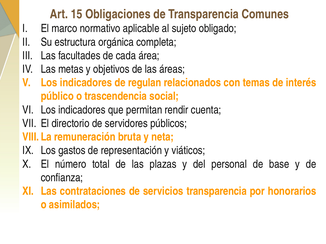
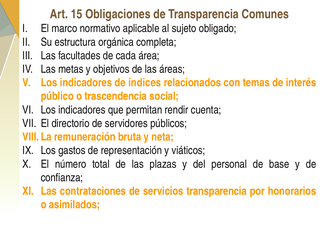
regulan: regulan -> índices (145, 83)
